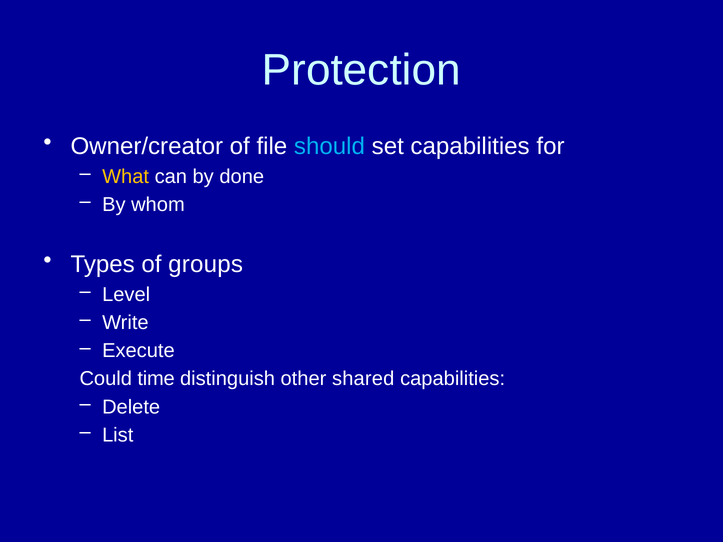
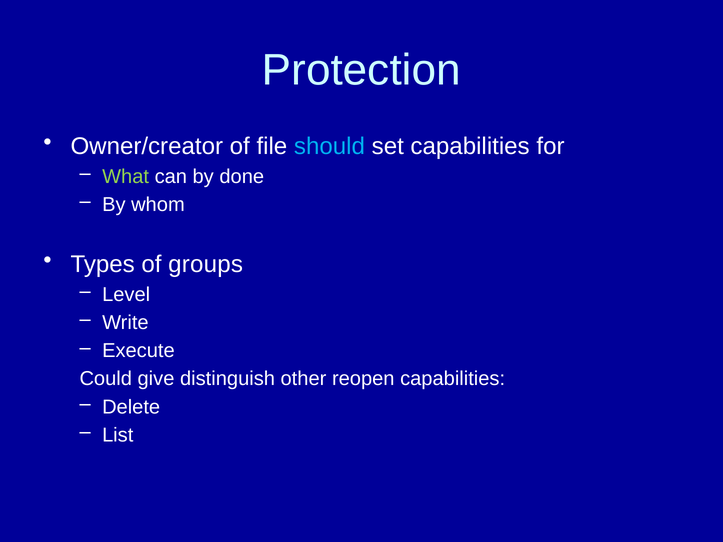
What colour: yellow -> light green (126, 177)
time: time -> give (156, 379)
shared: shared -> reopen (363, 379)
